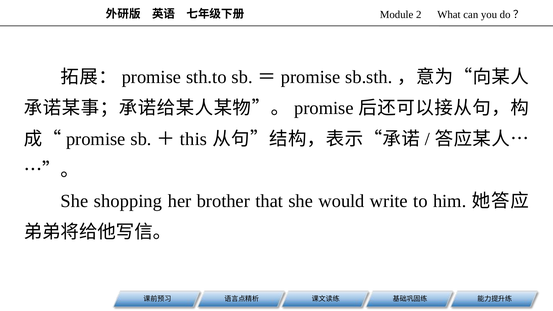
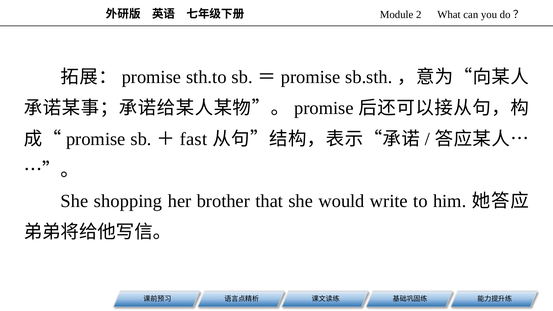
this: this -> fast (194, 139)
